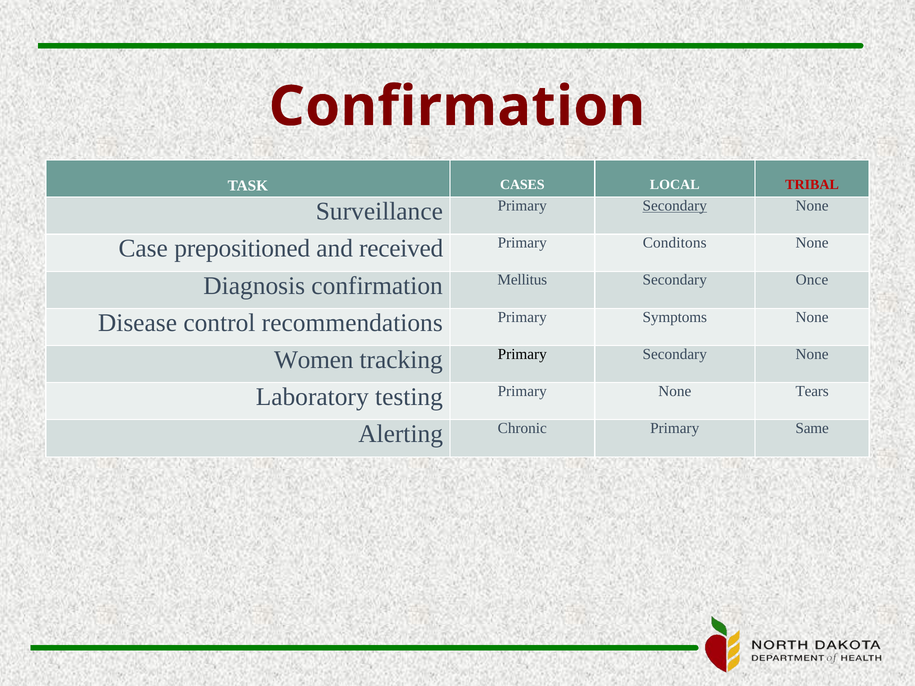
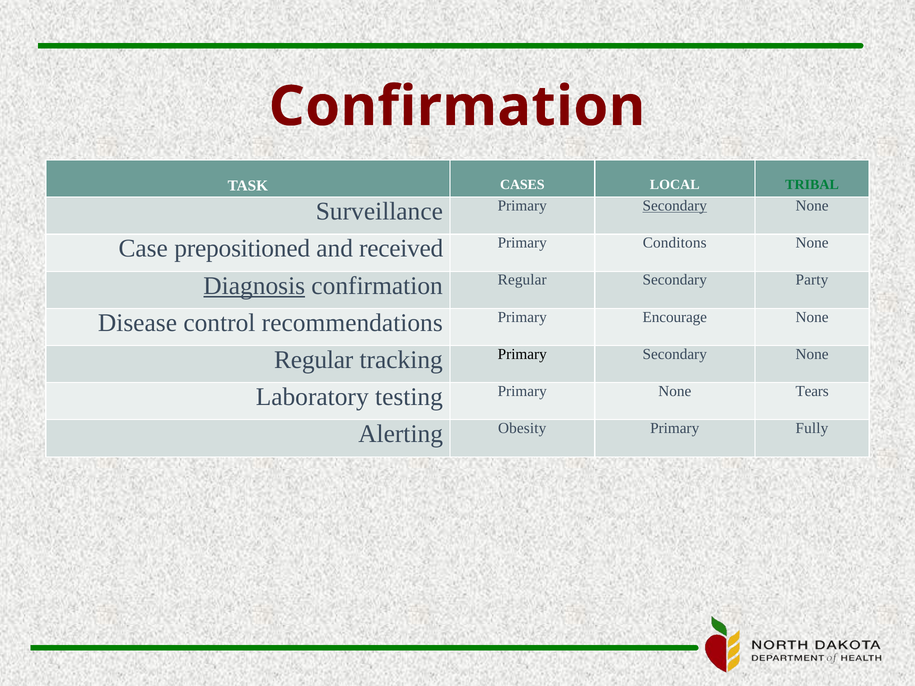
TRIBAL colour: red -> green (812, 185)
Diagnosis underline: none -> present (254, 286)
confirmation Mellitus: Mellitus -> Regular (522, 280)
Once: Once -> Party (812, 280)
Symptoms: Symptoms -> Encourage (675, 317)
Women: Women -> Regular (314, 360)
Chronic: Chronic -> Obesity (522, 428)
Same: Same -> Fully (812, 428)
